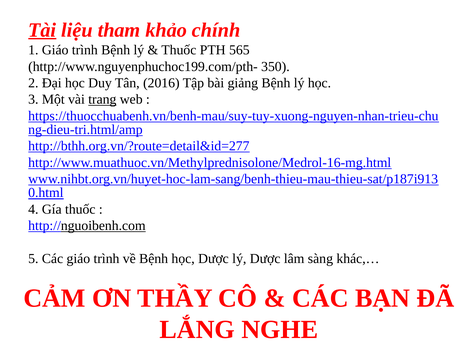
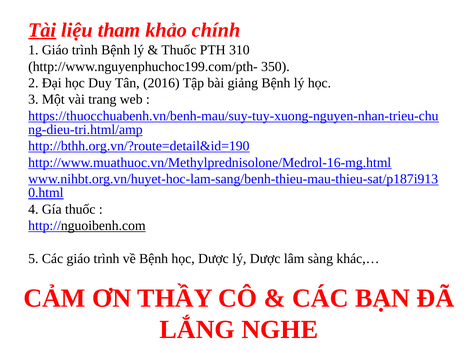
565: 565 -> 310 (239, 50)
trang underline: present -> none (102, 99)
http://bthh.org.vn/?route=detail&id=277: http://bthh.org.vn/?route=detail&id=277 -> http://bthh.org.vn/?route=detail&id=190 (139, 146)
